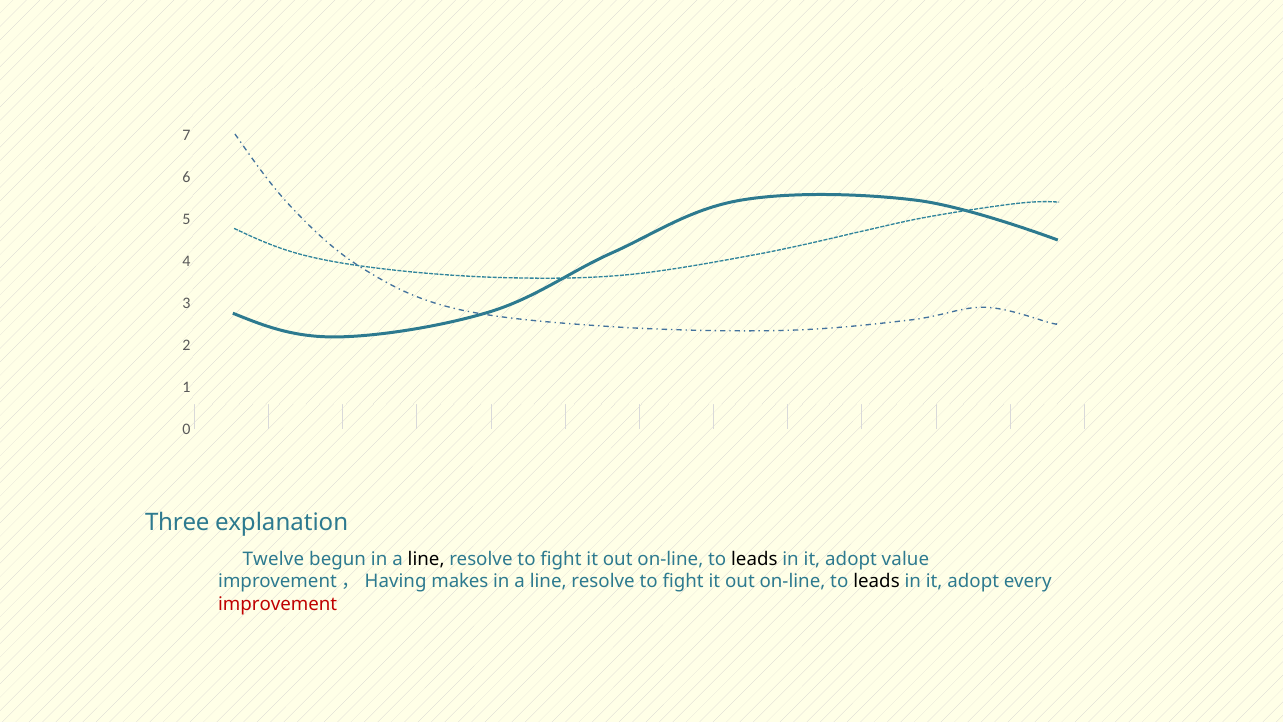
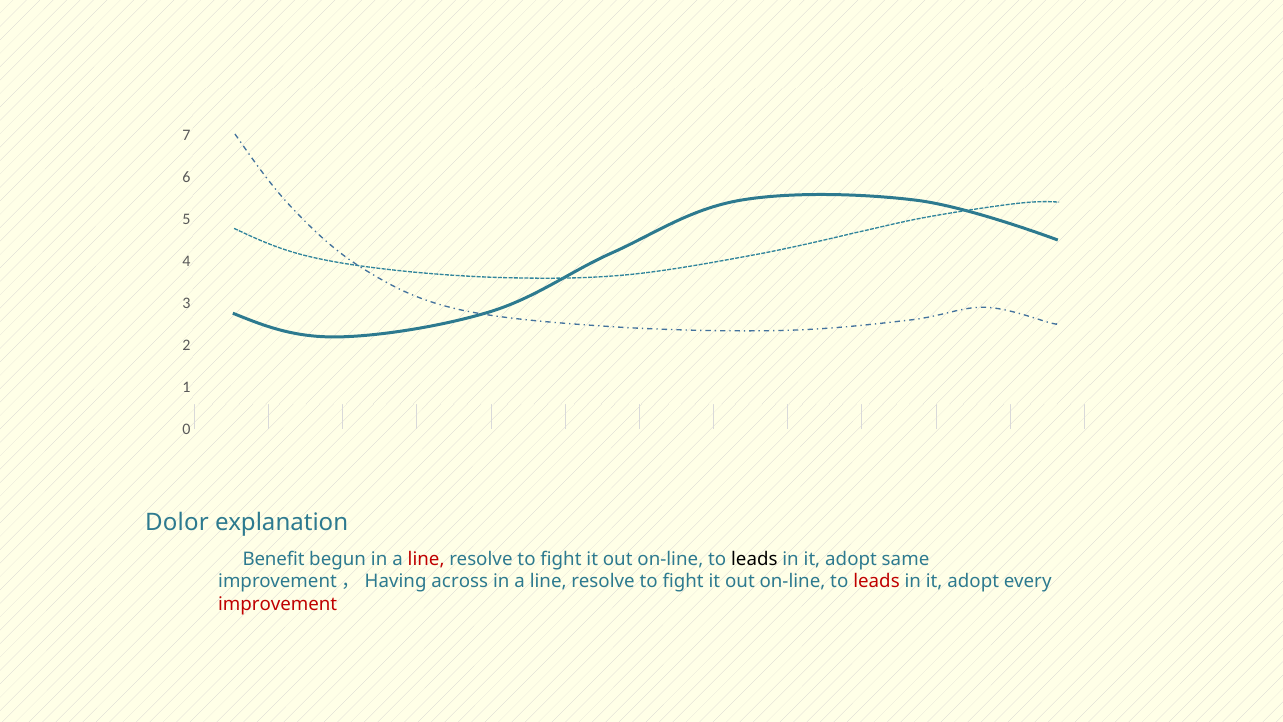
Three: Three -> Dolor (177, 522)
Twelve: Twelve -> Benefit (274, 559)
line colour: black -> red (426, 559)
value: value -> same (906, 559)
makes: makes -> across (460, 581)
leads colour: black -> red (877, 581)
